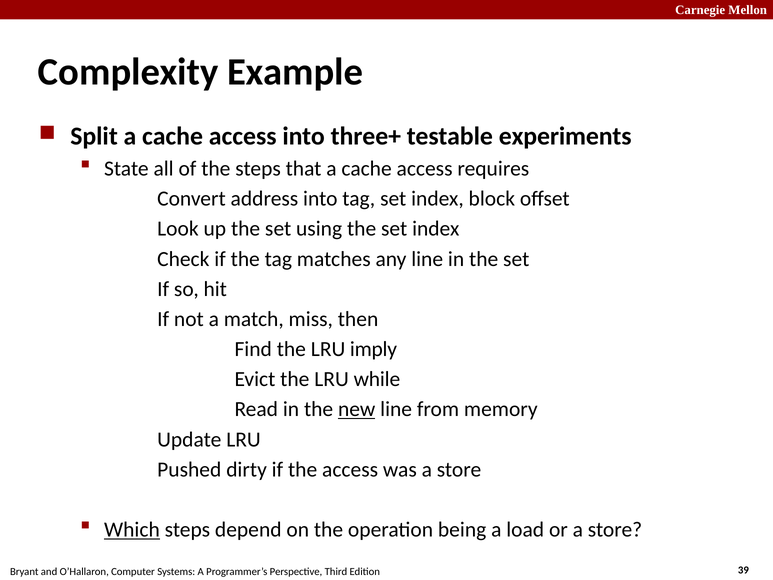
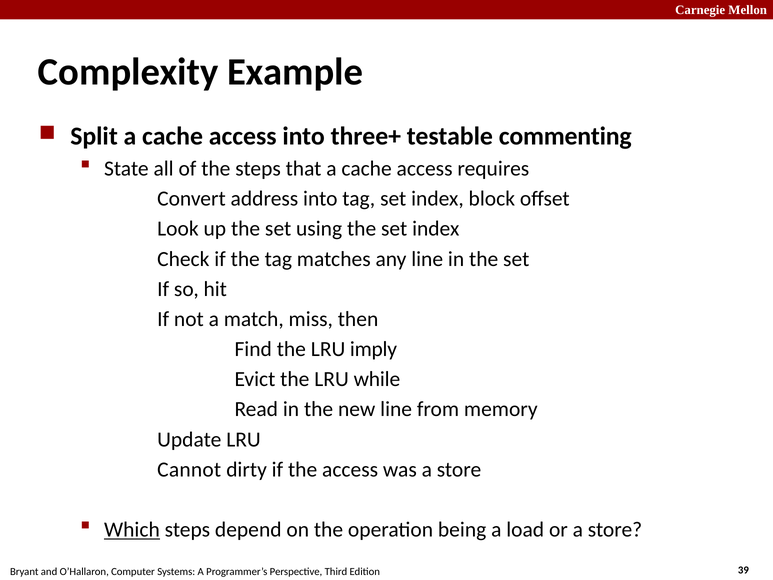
experiments: experiments -> commenting (565, 136)
new underline: present -> none (357, 409)
Pushed: Pushed -> Cannot (189, 469)
